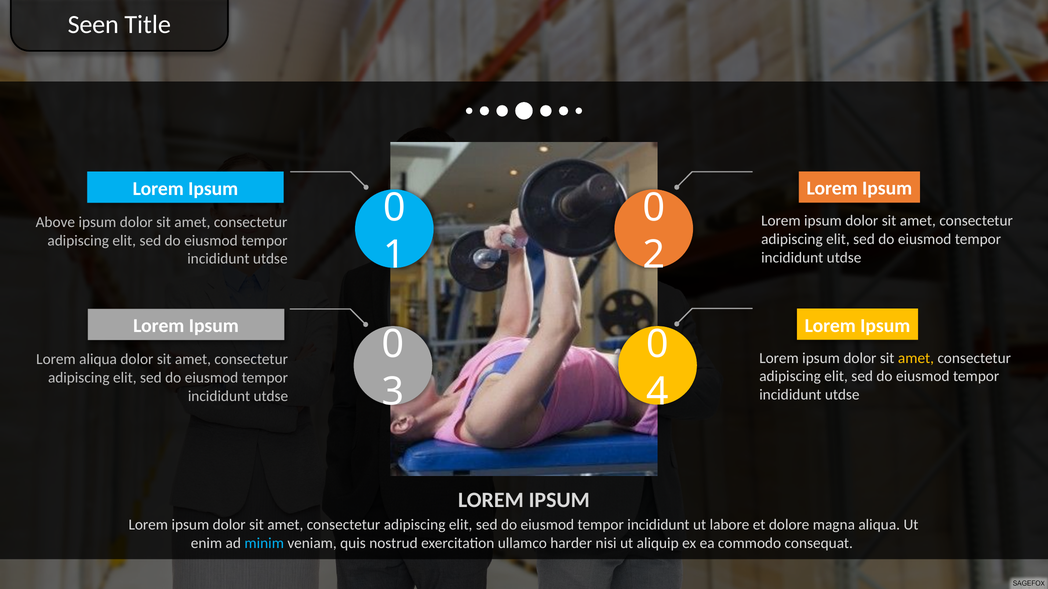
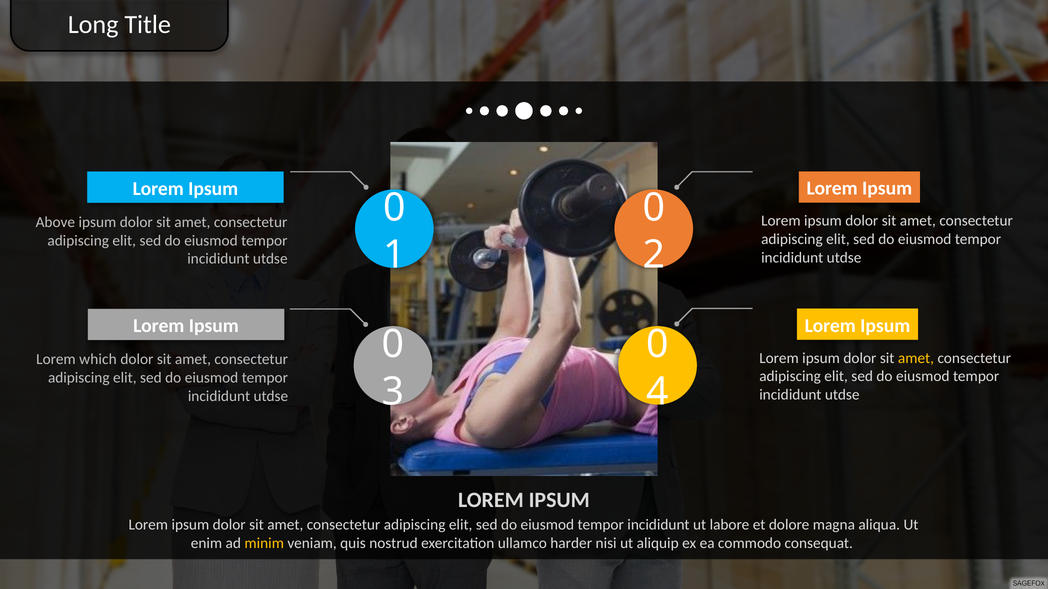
Seen: Seen -> Long (93, 25)
Lorem aliqua: aliqua -> which (98, 360)
minim colour: light blue -> yellow (264, 544)
